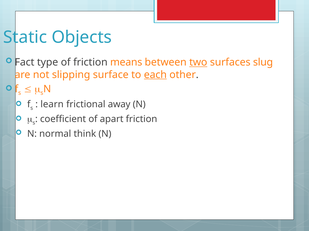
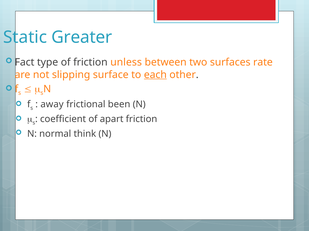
Objects: Objects -> Greater (82, 37)
means: means -> unless (126, 63)
two underline: present -> none (198, 63)
slug: slug -> rate (263, 63)
learn: learn -> away (52, 105)
away: away -> been (119, 105)
